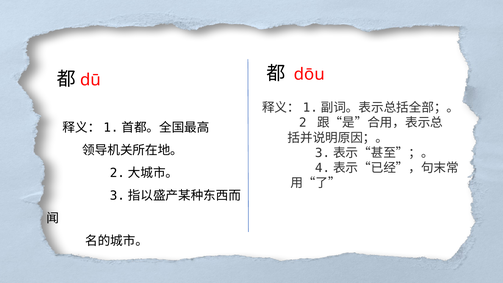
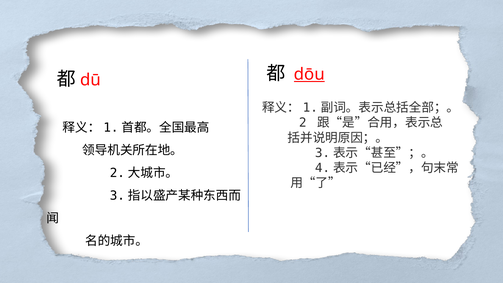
dōu underline: none -> present (309, 74)
